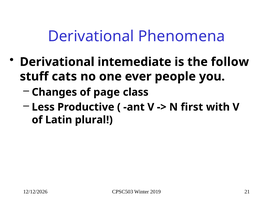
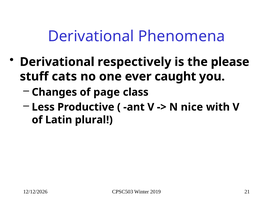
intemediate: intemediate -> respectively (134, 62)
follow: follow -> please (230, 62)
people: people -> caught (175, 76)
first: first -> nice (192, 107)
